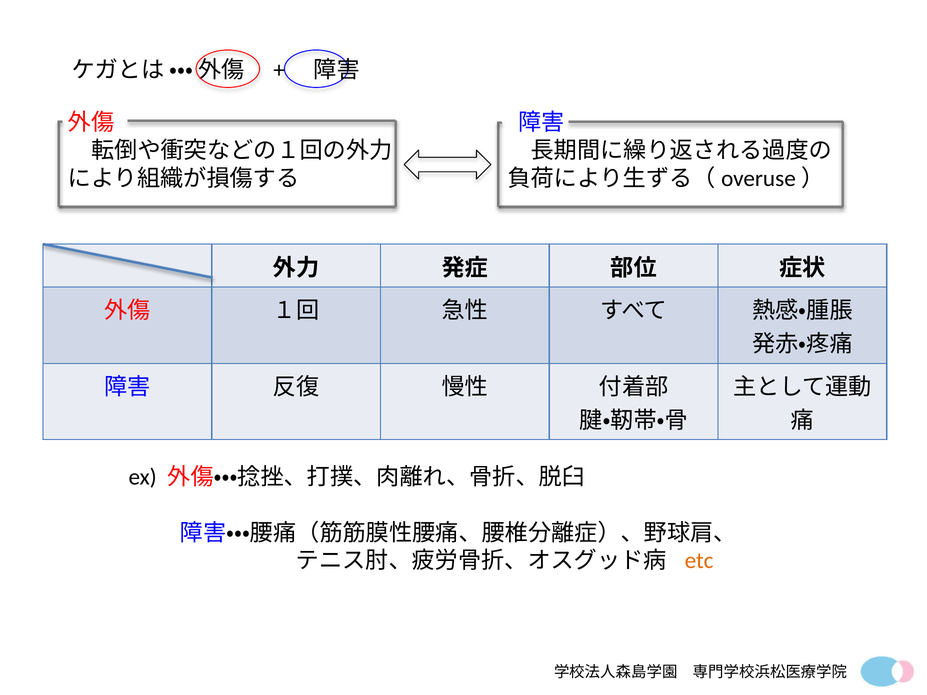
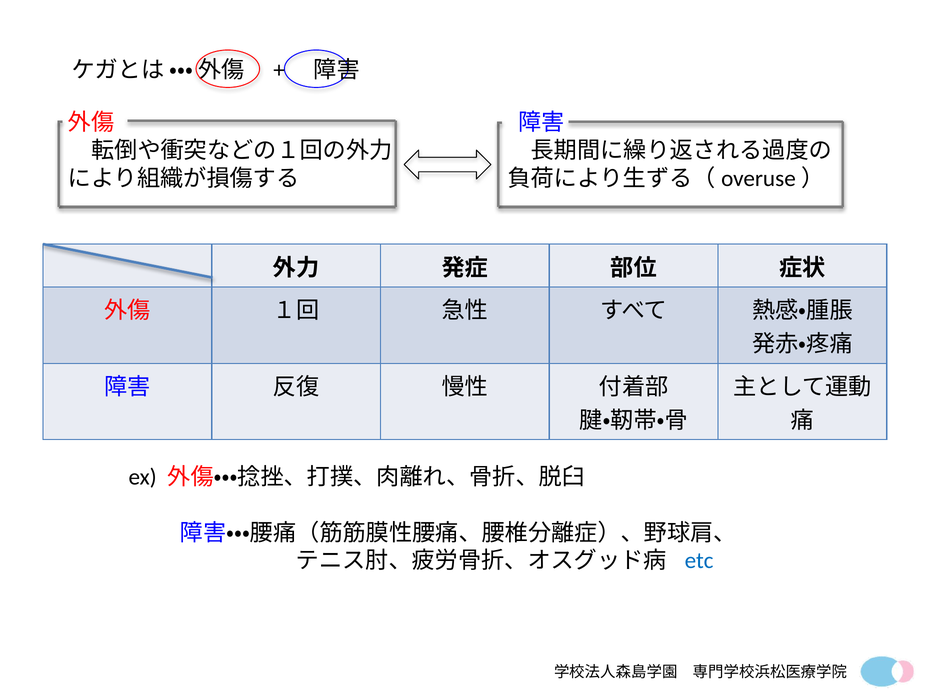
etc colour: orange -> blue (699, 561)
